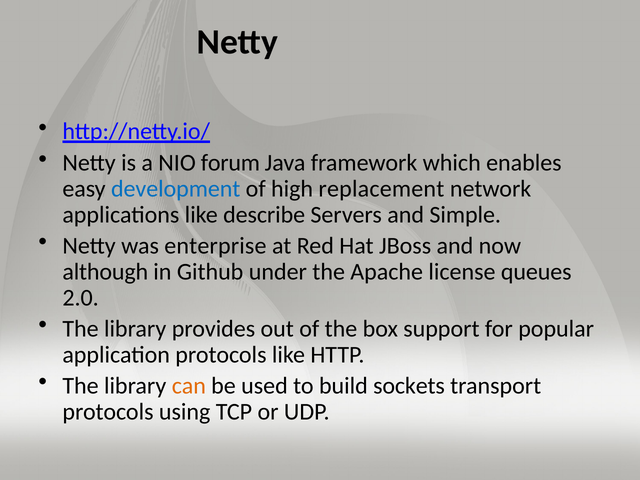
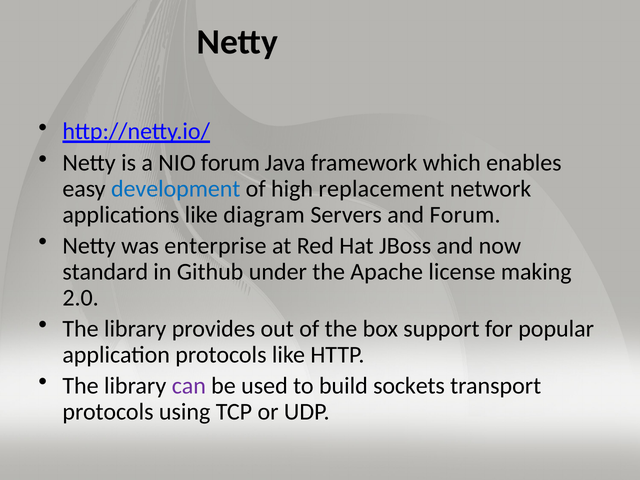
describe: describe -> diagram (264, 215)
and Simple: Simple -> Forum (465, 215)
although: although -> standard (105, 272)
queues: queues -> making (536, 272)
can colour: orange -> purple (189, 386)
